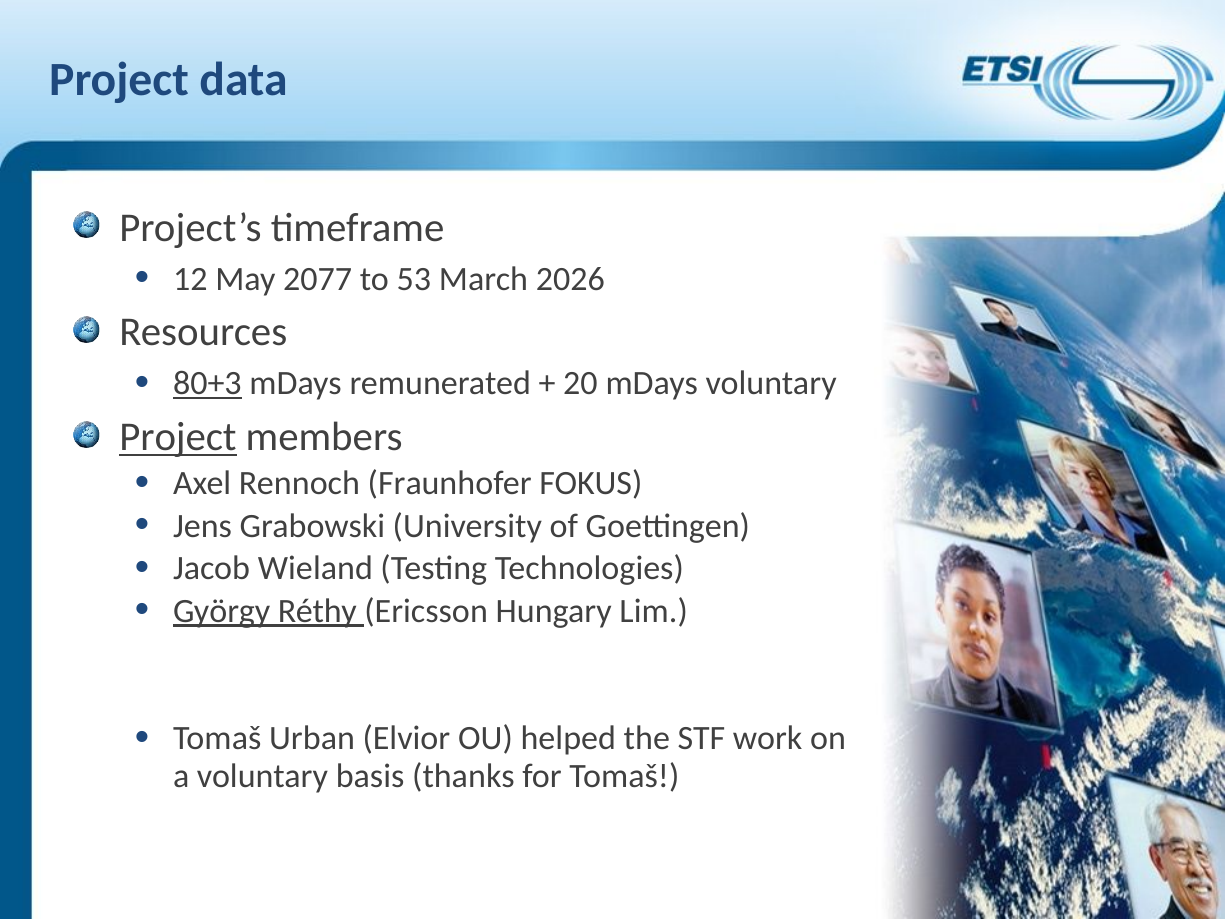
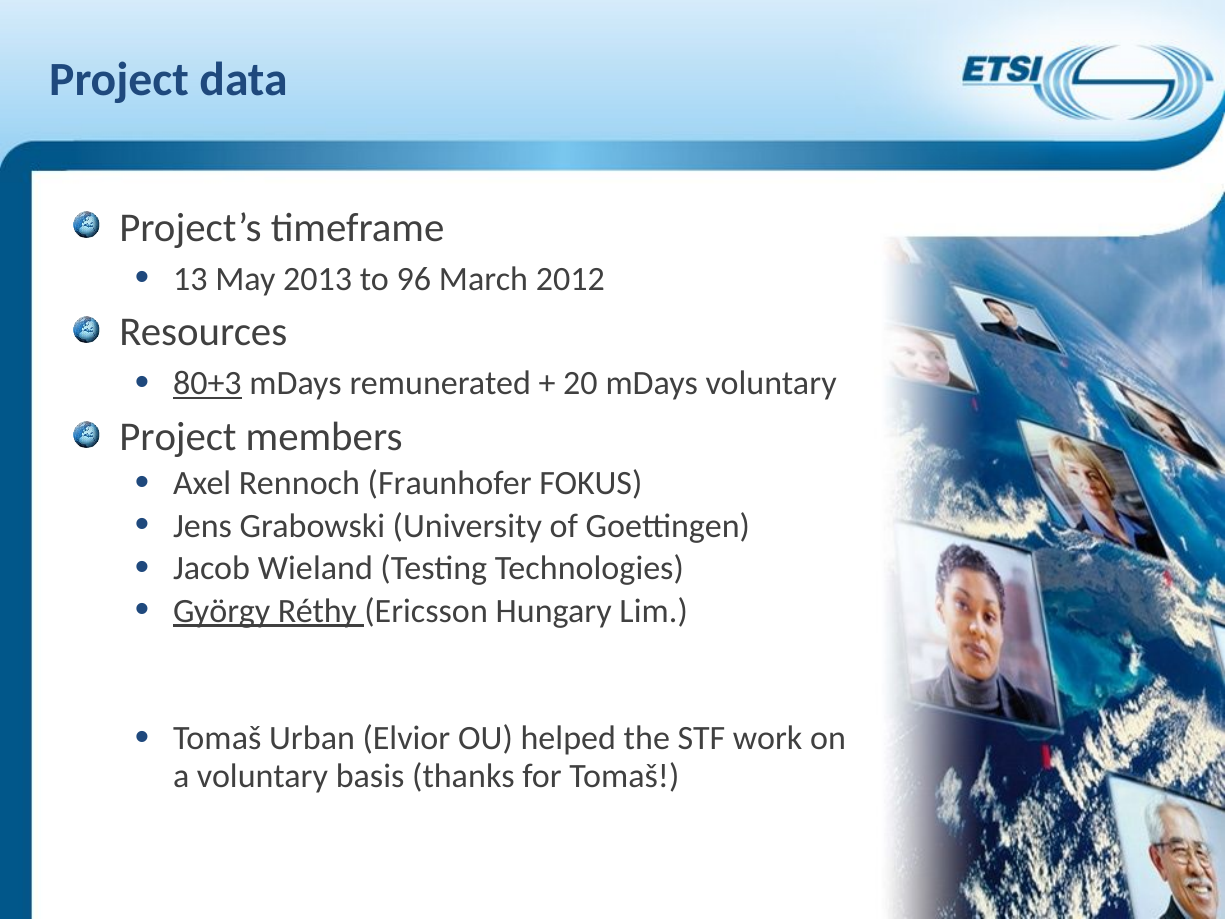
12: 12 -> 13 (190, 279)
2077: 2077 -> 2013 (318, 279)
53: 53 -> 96 (414, 279)
2026: 2026 -> 2012 (570, 279)
Project underline: present -> none (178, 437)
